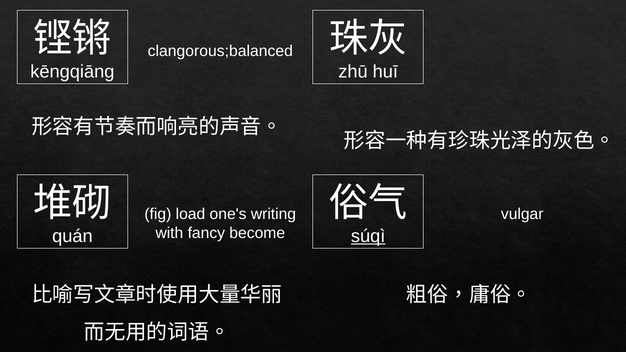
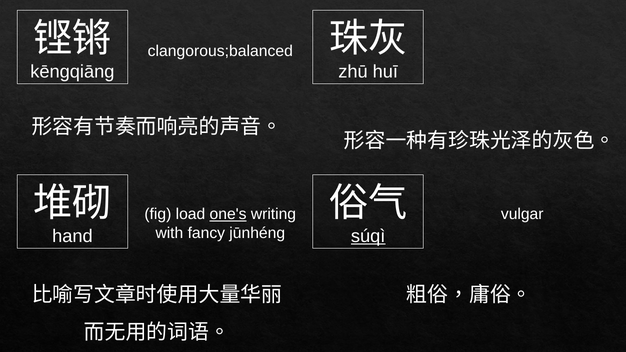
one's underline: none -> present (228, 214)
become: become -> jūnhéng (257, 233)
quán: quán -> hand (72, 236)
